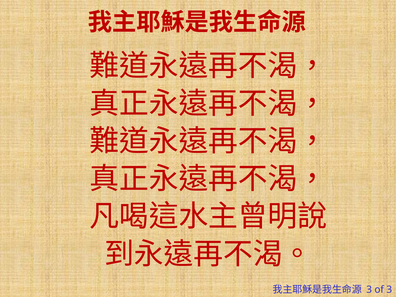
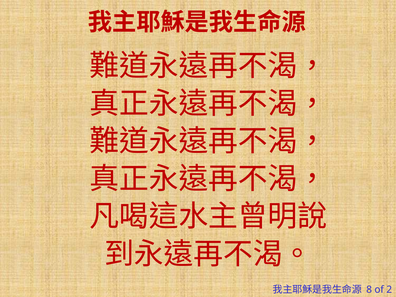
3: 3 -> 8 (369, 290)
of 3: 3 -> 2 (389, 290)
